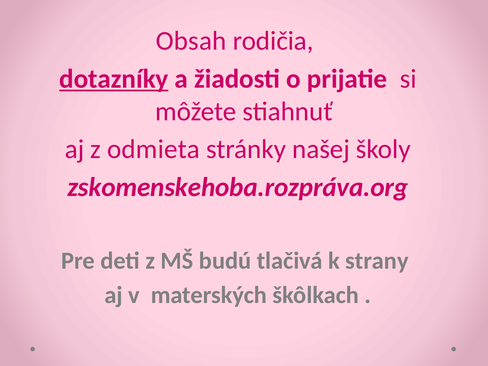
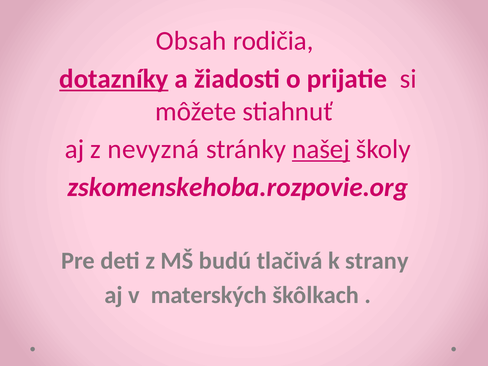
odmieta: odmieta -> nevyzná (153, 149)
našej underline: none -> present (321, 149)
zskomenskehoba.rozpráva.org: zskomenskehoba.rozpráva.org -> zskomenskehoba.rozpovie.org (238, 187)
